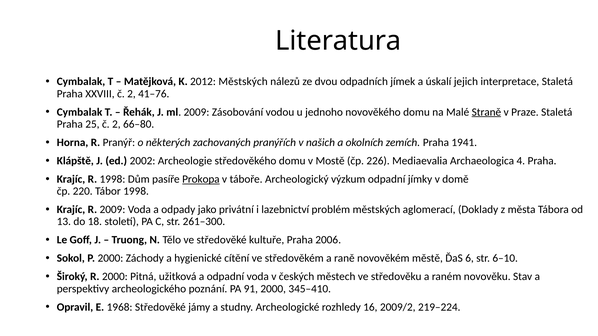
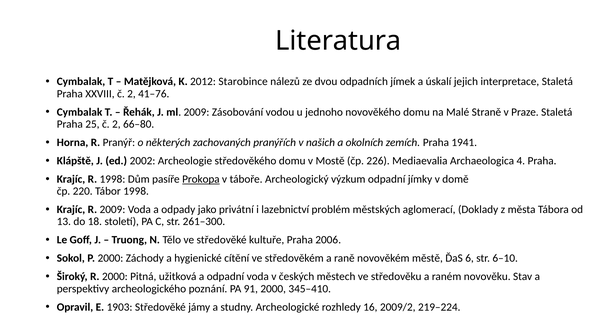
2012 Městských: Městských -> Starobince (243, 82)
Straně underline: present -> none (486, 112)
1968: 1968 -> 1903 (120, 307)
